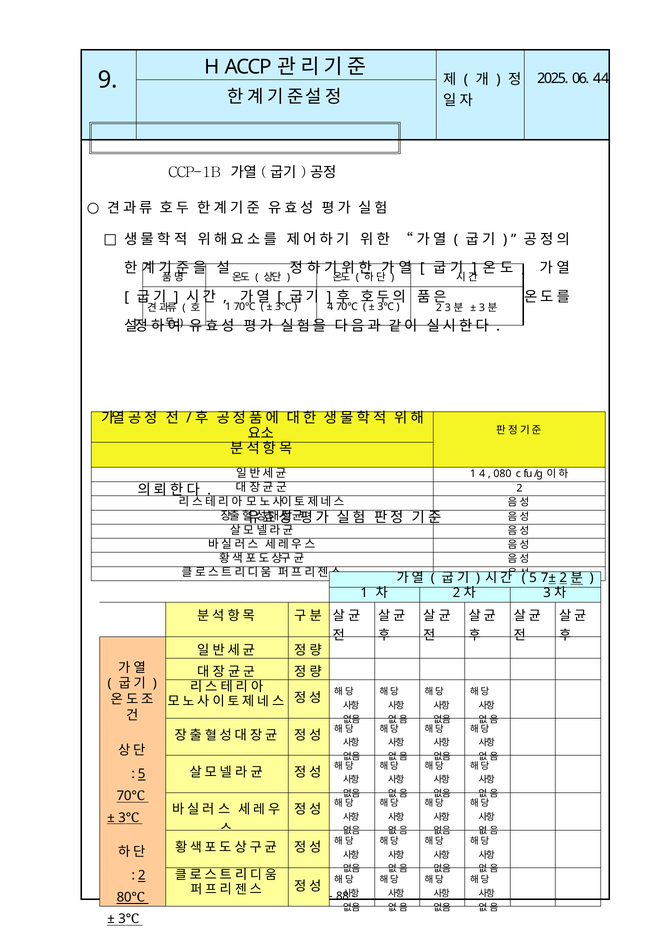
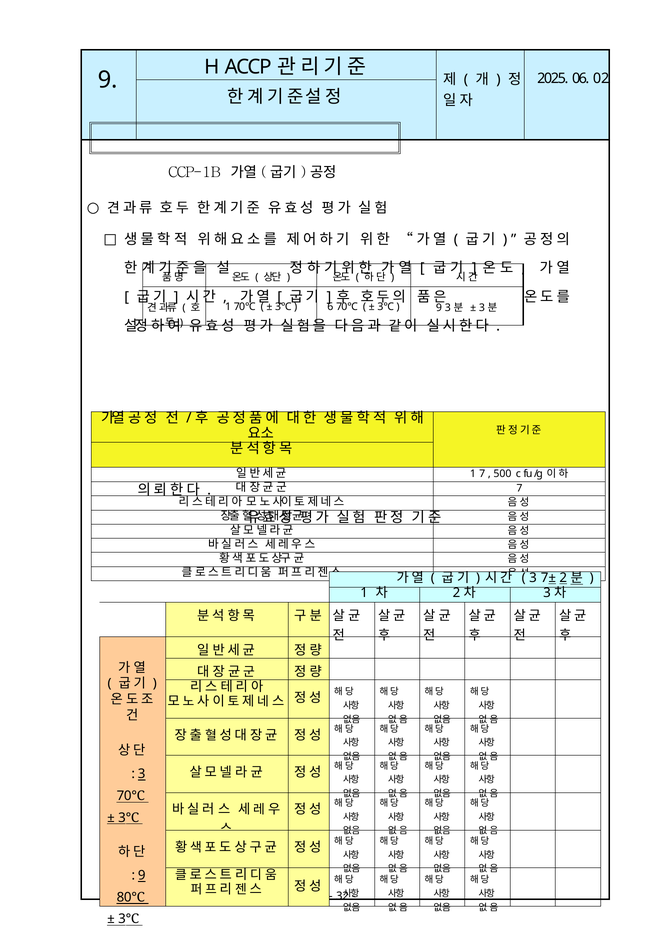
44: 44 -> 02 (601, 78)
4: 4 -> 6 (330, 307)
2: 2 -> 9 (439, 308)
1 4: 4 -> 7 (482, 474)
080: 080 -> 500 (502, 474)
2: 2 -> 7 (519, 488)
5: 5 -> 3 (533, 578)
5: 5 -> 3 (142, 774)
2: 2 -> 9 (142, 875)
88: 88 -> 32 (342, 896)
